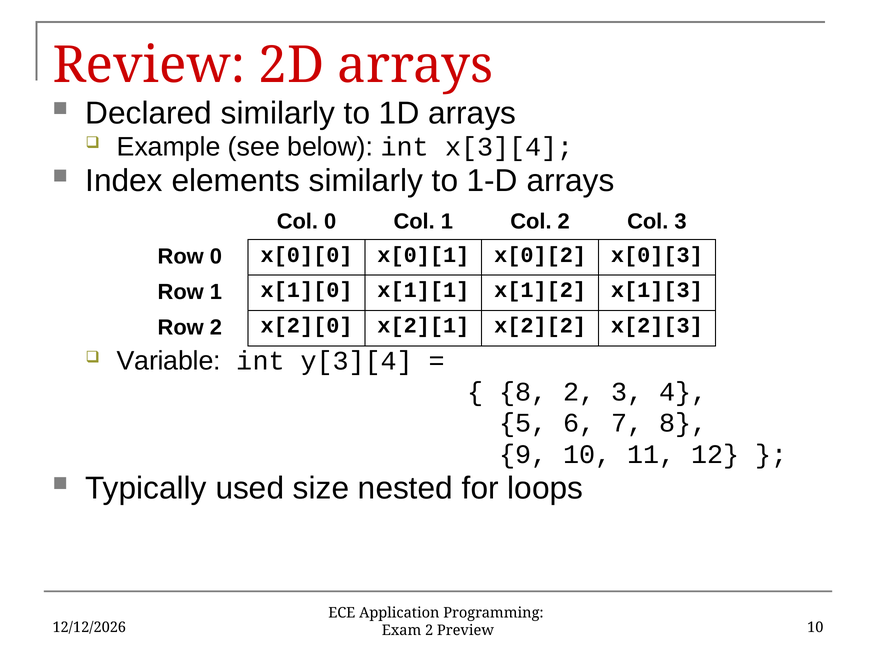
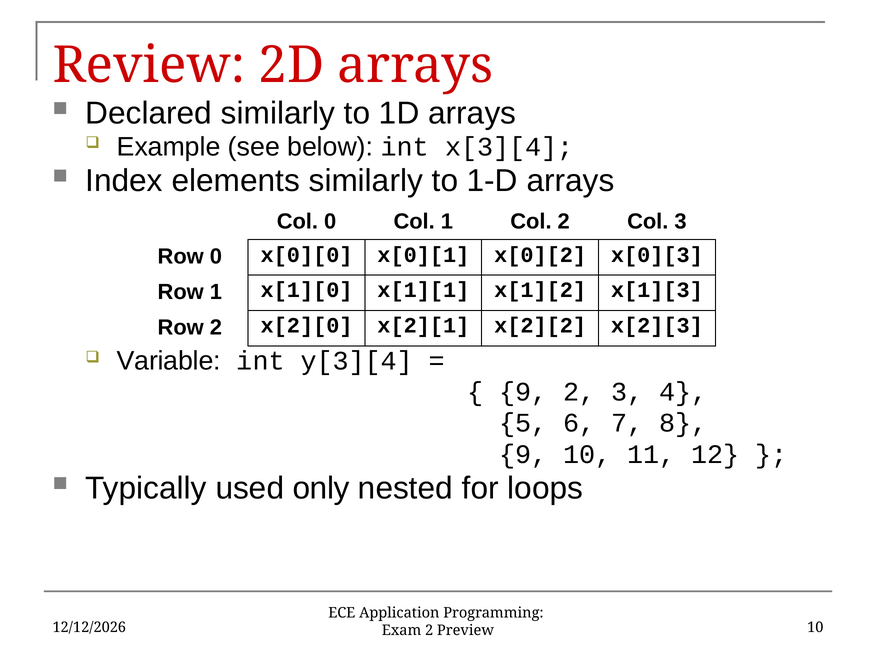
8: 8 -> 9 (523, 392)
size: size -> only (321, 488)
